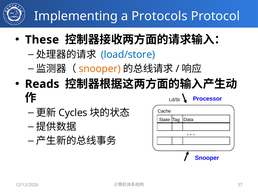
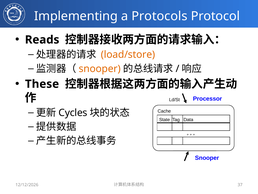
These: These -> Reads (42, 40)
load/store colour: blue -> orange (128, 54)
Reads: Reads -> These (42, 84)
